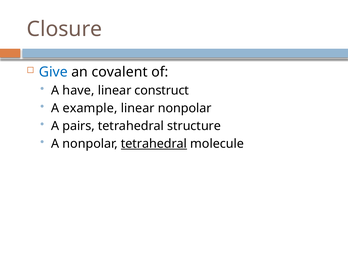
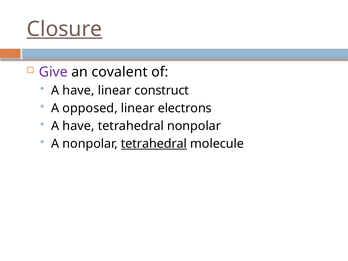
Closure underline: none -> present (64, 29)
Give colour: blue -> purple (53, 72)
example: example -> opposed (90, 108)
linear nonpolar: nonpolar -> electrons (185, 108)
pairs: pairs -> have (78, 126)
tetrahedral structure: structure -> nonpolar (194, 126)
